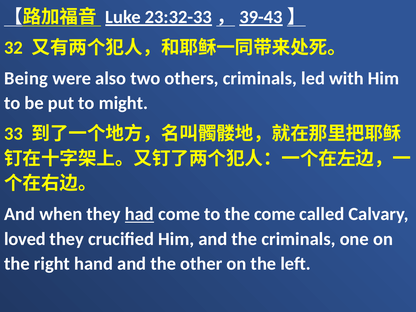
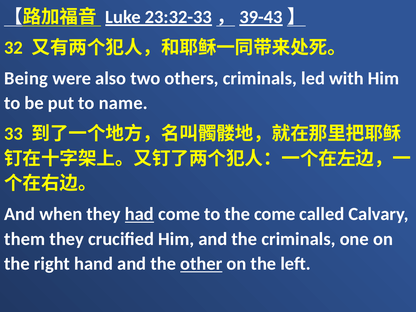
might: might -> name (123, 103)
loved: loved -> them (25, 239)
other underline: none -> present (201, 264)
